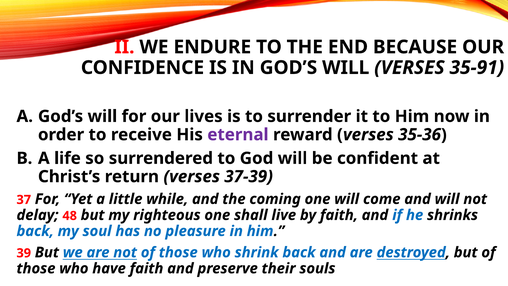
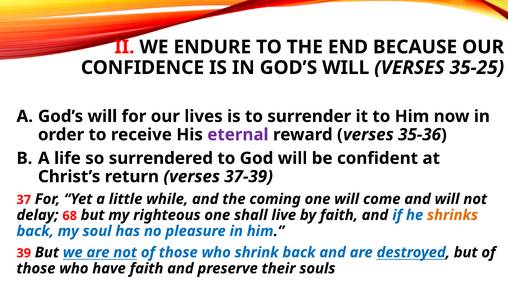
35-91: 35-91 -> 35-25 (477, 68)
48: 48 -> 68 (70, 216)
shrinks colour: black -> orange (453, 215)
